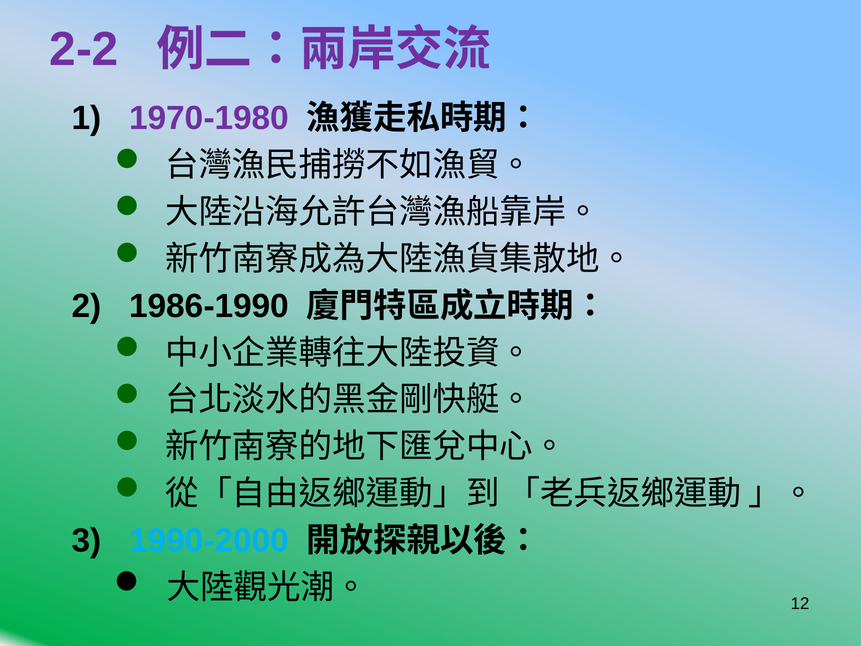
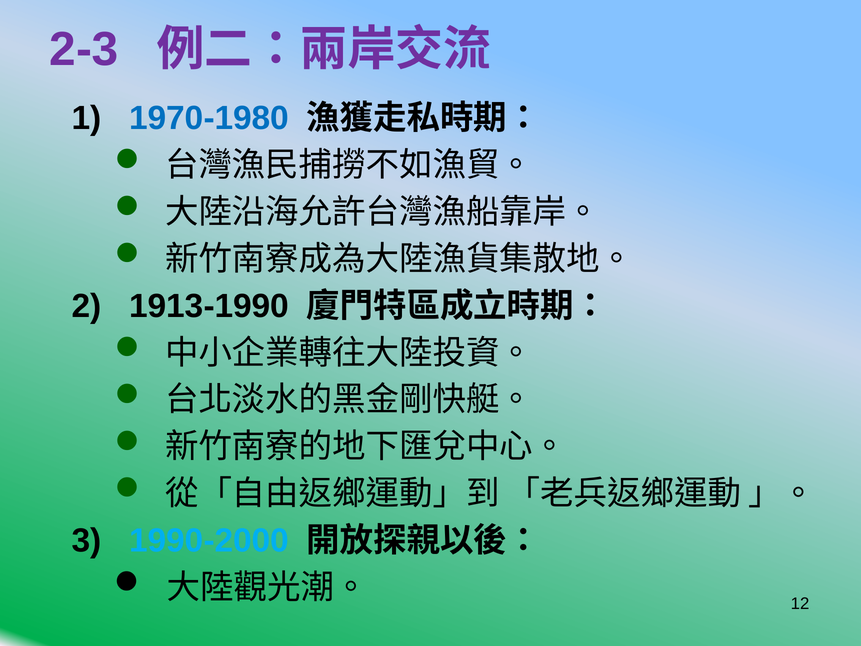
2-2: 2-2 -> 2-3 (84, 50)
1970-1980 colour: purple -> blue (209, 118)
1986-1990: 1986-1990 -> 1913-1990 (209, 306)
